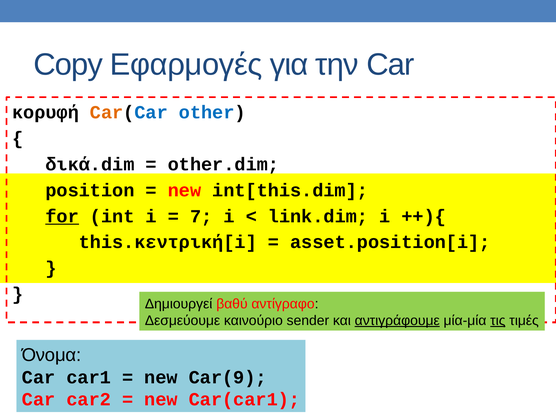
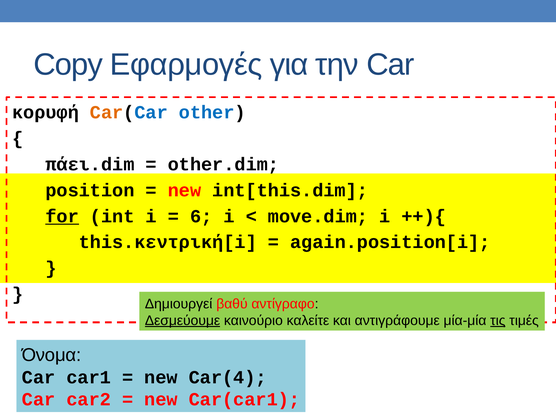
δικά.dim: δικά.dim -> πάει.dim (90, 164)
7: 7 -> 6 (201, 216)
link.dim: link.dim -> move.dim (318, 216)
asset.position[i: asset.position[i -> again.position[i (390, 242)
Δεσμεύουμε underline: none -> present (182, 320)
sender: sender -> καλείτε (308, 320)
αντιγράφουμε underline: present -> none (397, 320)
Car(9: Car(9 -> Car(4 (228, 377)
